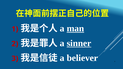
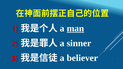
sinner underline: present -> none (79, 43)
